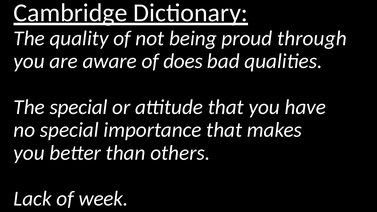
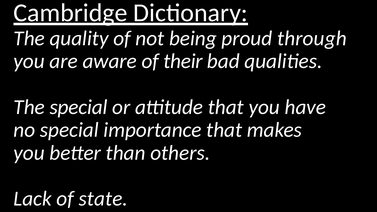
does: does -> their (183, 61)
week: week -> state (103, 199)
